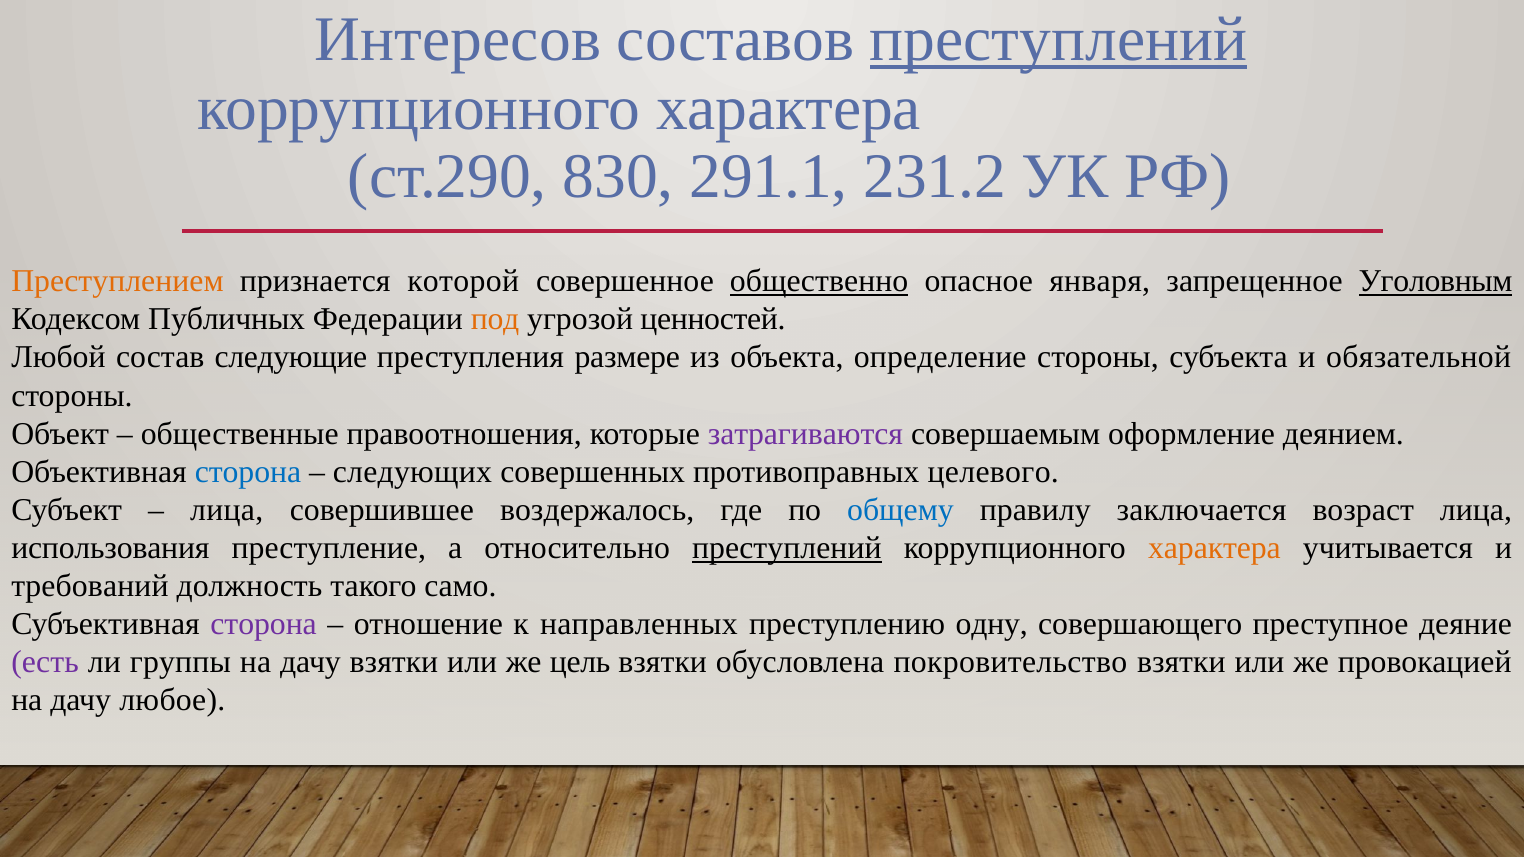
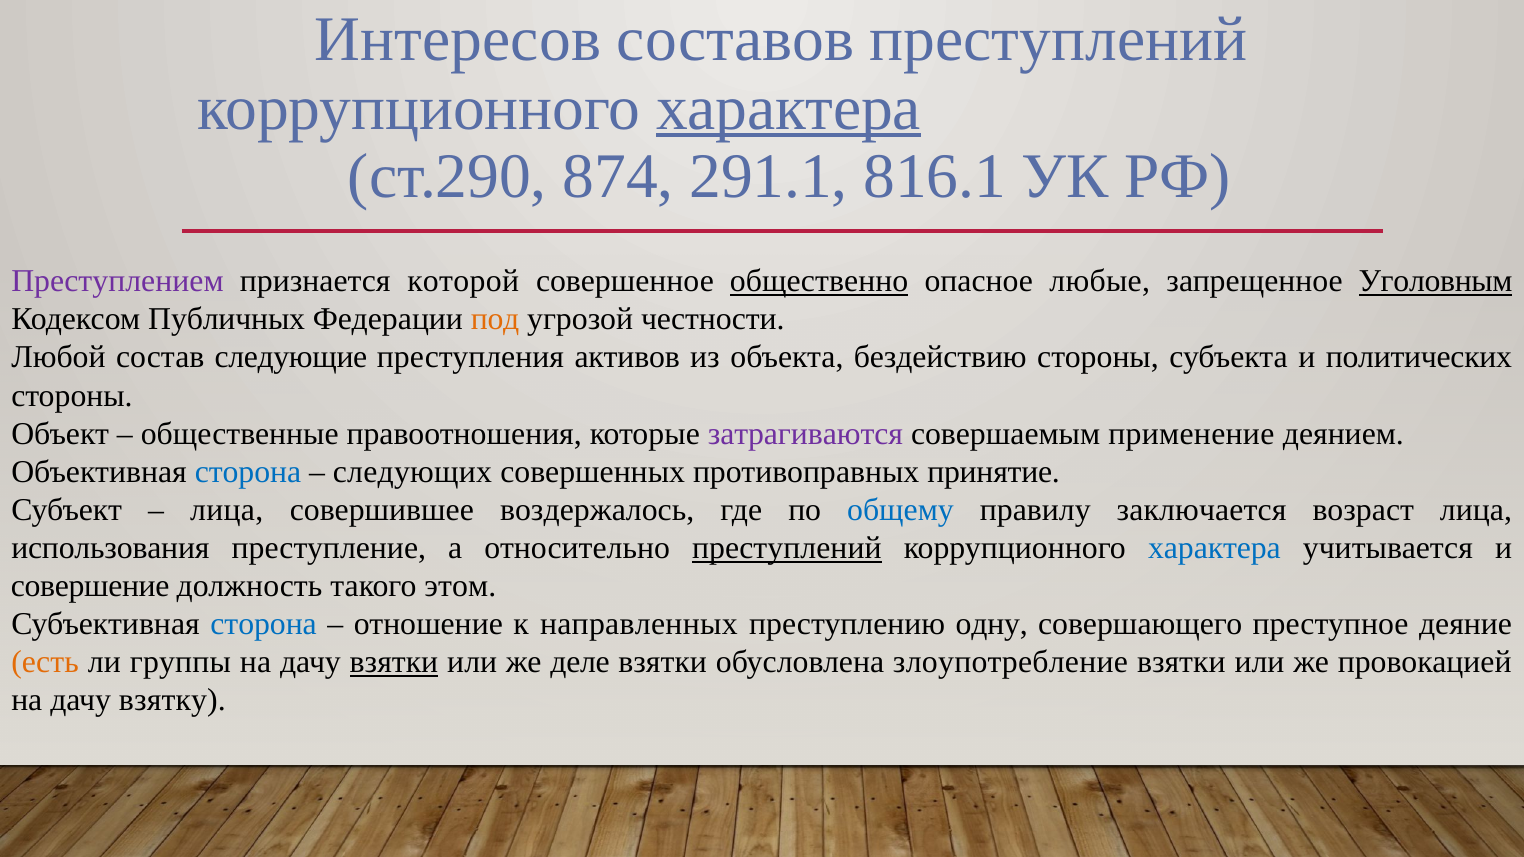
преступлений underline: present -> none (1059, 40)
характера underline: none -> present (789, 108)
830: 830 -> 874 (618, 177)
231.2: 231.2 -> 816.1 (935, 177)
Преступлением colour: orange -> purple (117, 281)
января: января -> любые (1100, 281)
ценностей: ценностей -> честности (713, 319)
размере: размере -> активов (627, 358)
определение: определение -> бездействию (940, 358)
обязательной: обязательной -> политических (1419, 358)
оформление: оформление -> применение (1191, 434)
целевого: целевого -> принятие (994, 472)
характера colour: orange -> blue (1214, 548)
требований: требований -> совершение (90, 586)
само: само -> этом (460, 586)
сторона colour: purple -> blue (264, 624)
есть colour: purple -> orange (45, 662)
взятки underline: none -> present (394, 662)
цель: цель -> деле (580, 662)
покровительство: покровительство -> злоупотребление (1010, 662)
любое: любое -> взятку (172, 701)
